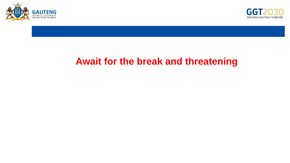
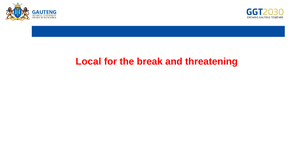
Await: Await -> Local (88, 62)
